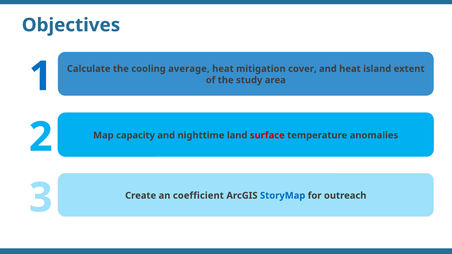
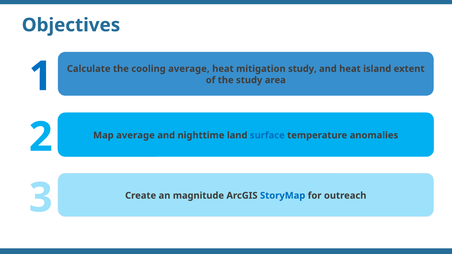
mitigation cover: cover -> study (302, 69)
Map capacity: capacity -> average (135, 135)
surface colour: red -> blue (267, 135)
coefficient: coefficient -> magnitude (198, 196)
